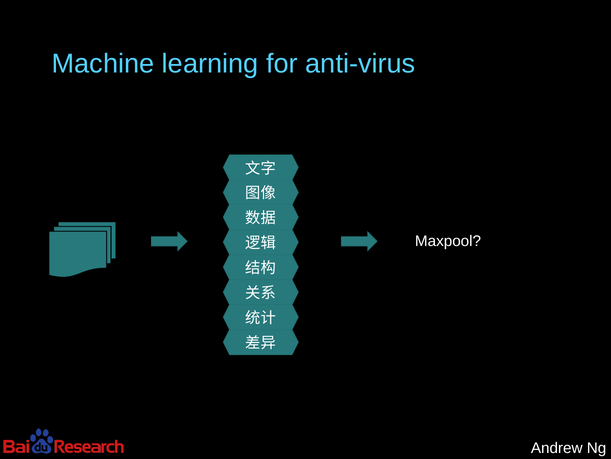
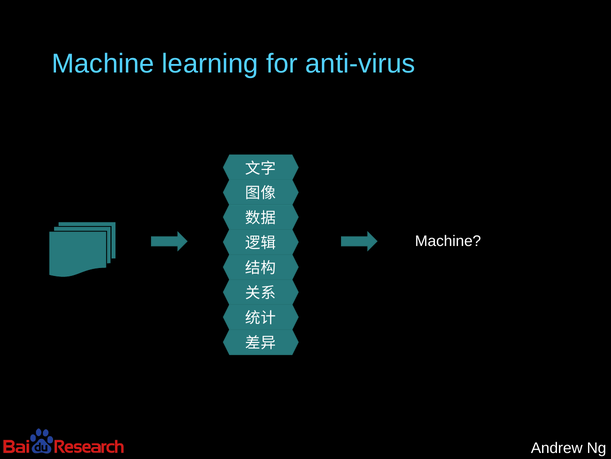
Maxpool: Maxpool -> Machine (448, 241)
